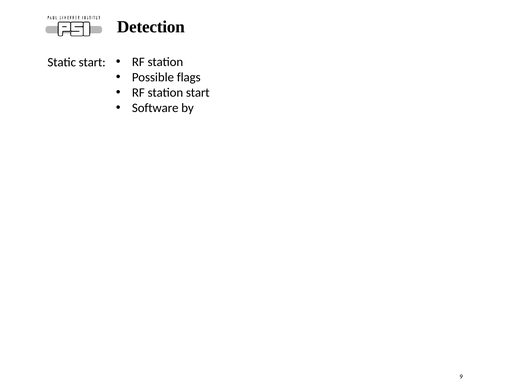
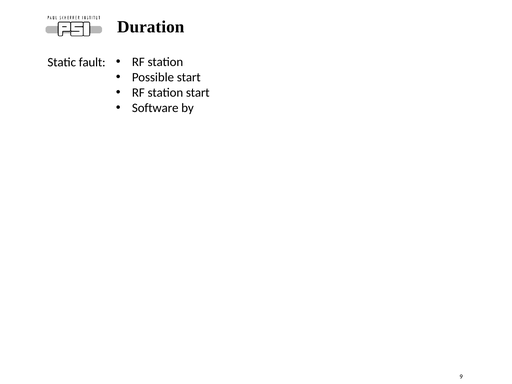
Detection: Detection -> Duration (151, 27)
Static start: start -> fault (92, 62)
Possible flags: flags -> start (189, 77)
